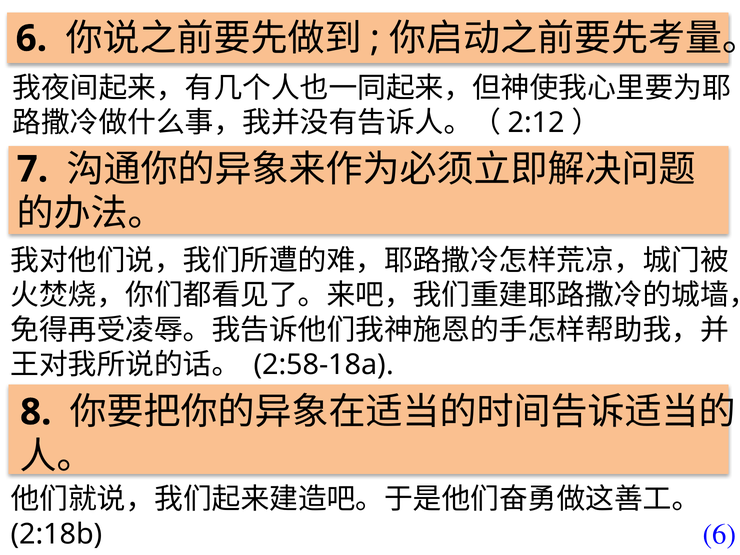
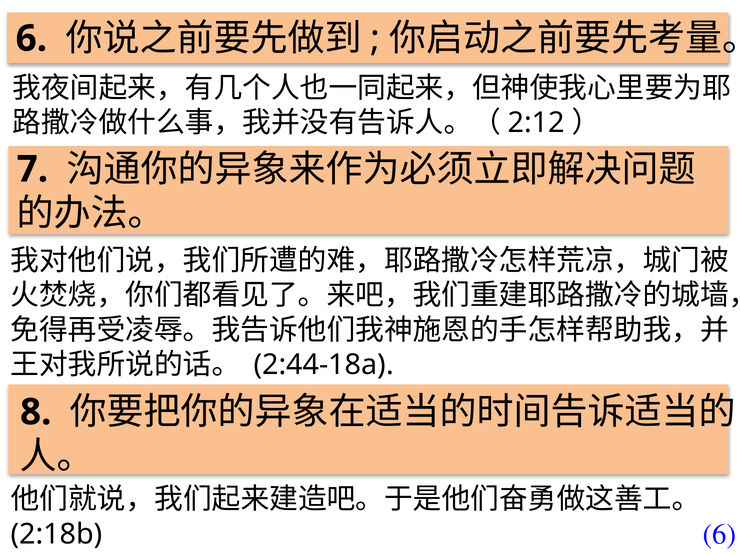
2:58-18a: 2:58-18a -> 2:44-18a (324, 365)
